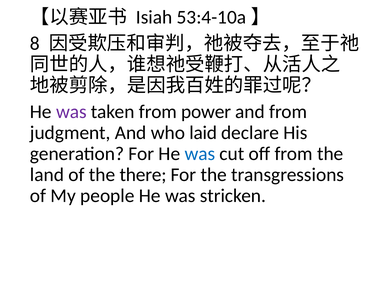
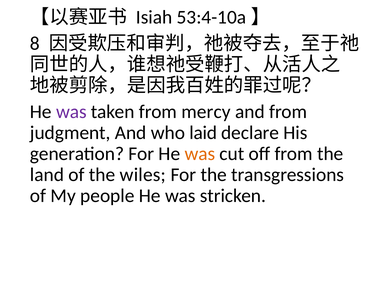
power: power -> mercy (206, 112)
was colour: blue -> orange (200, 154)
there: there -> wiles (143, 175)
